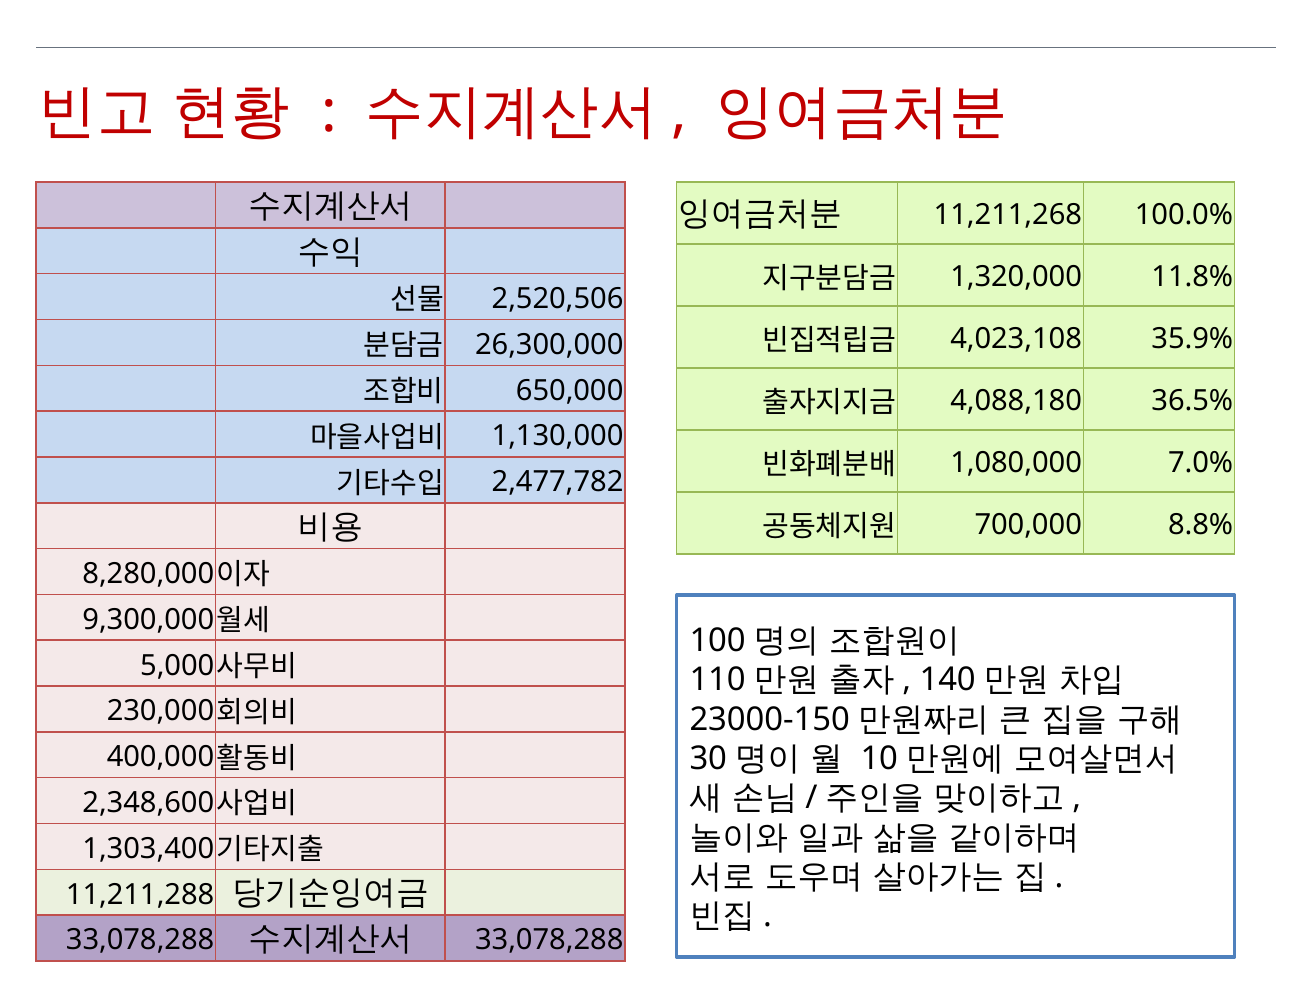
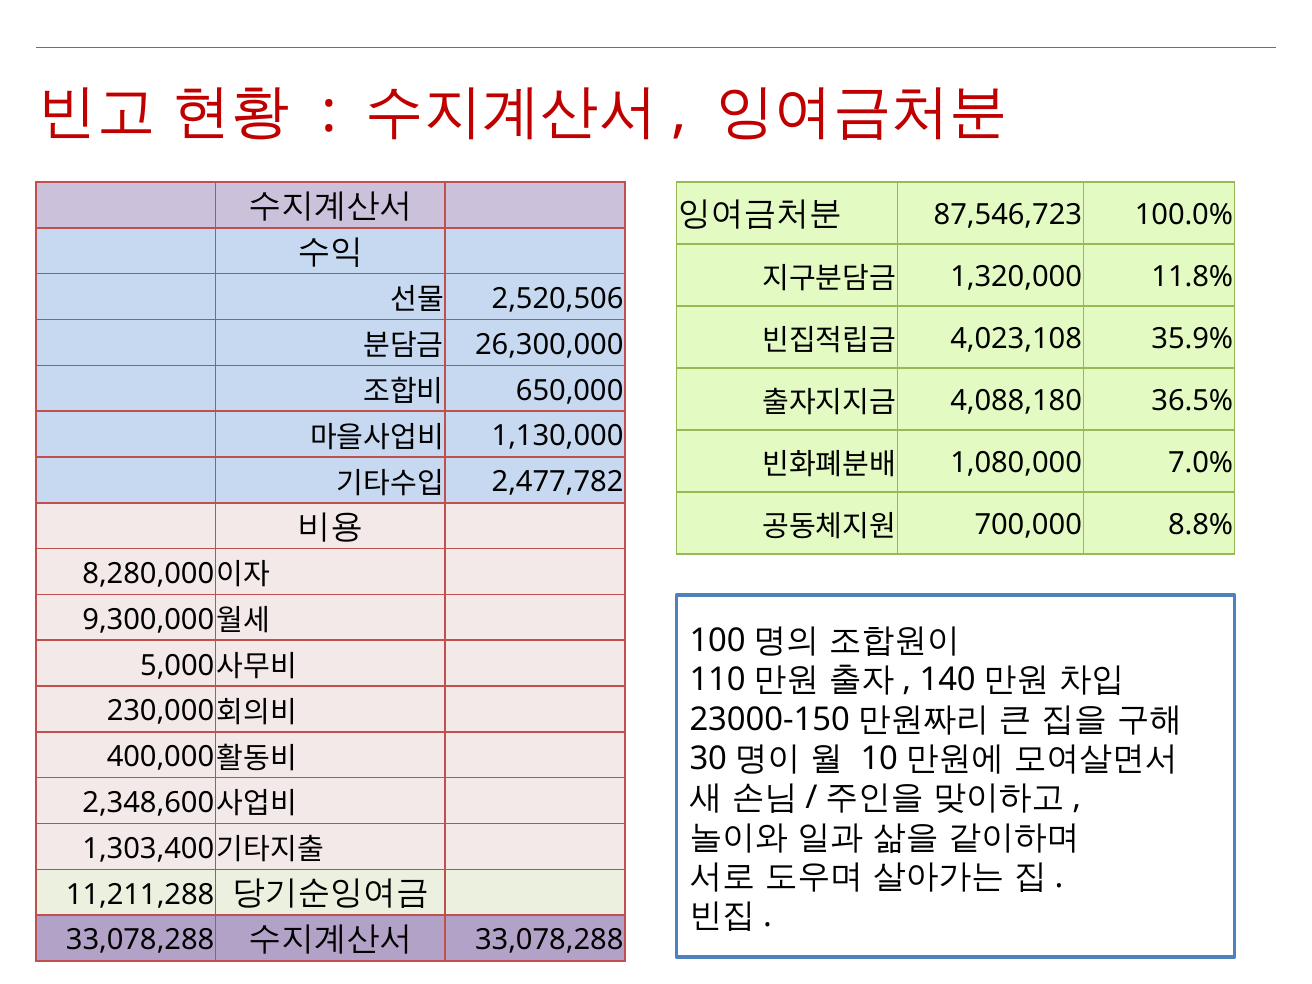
11,211,268: 11,211,268 -> 87,546,723 (1008, 215)
